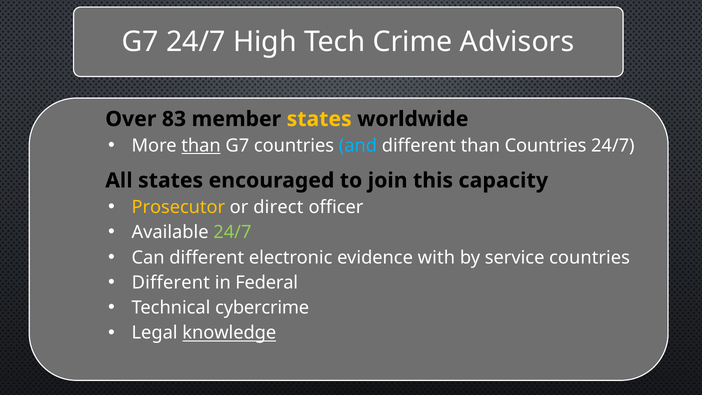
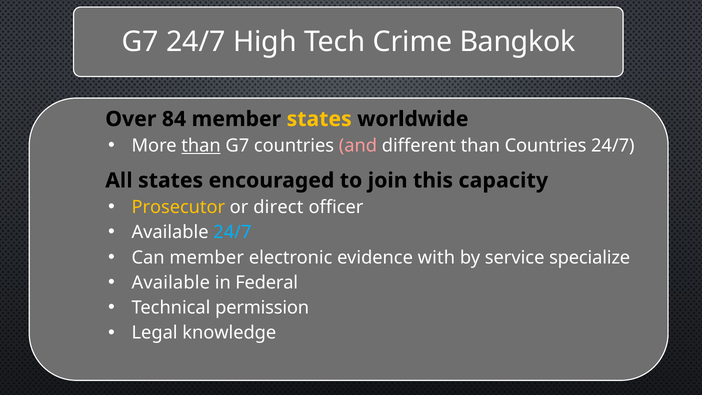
Advisors: Advisors -> Bangkok (517, 42)
83: 83 -> 84 (174, 119)
and colour: light blue -> pink (358, 146)
24/7 colour: light green -> light blue (232, 232)
Can different: different -> member (207, 257)
service countries: countries -> specialize (590, 257)
Different: Different -> Available (171, 283)
cybercrime: cybercrime -> permission (262, 308)
knowledge underline: present -> none (229, 333)
